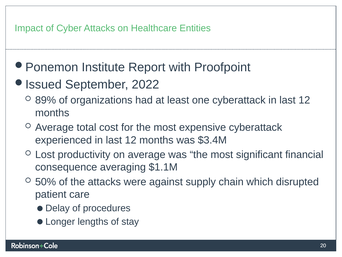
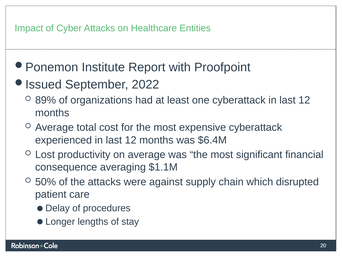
$3.4M: $3.4M -> $6.4M (212, 140)
